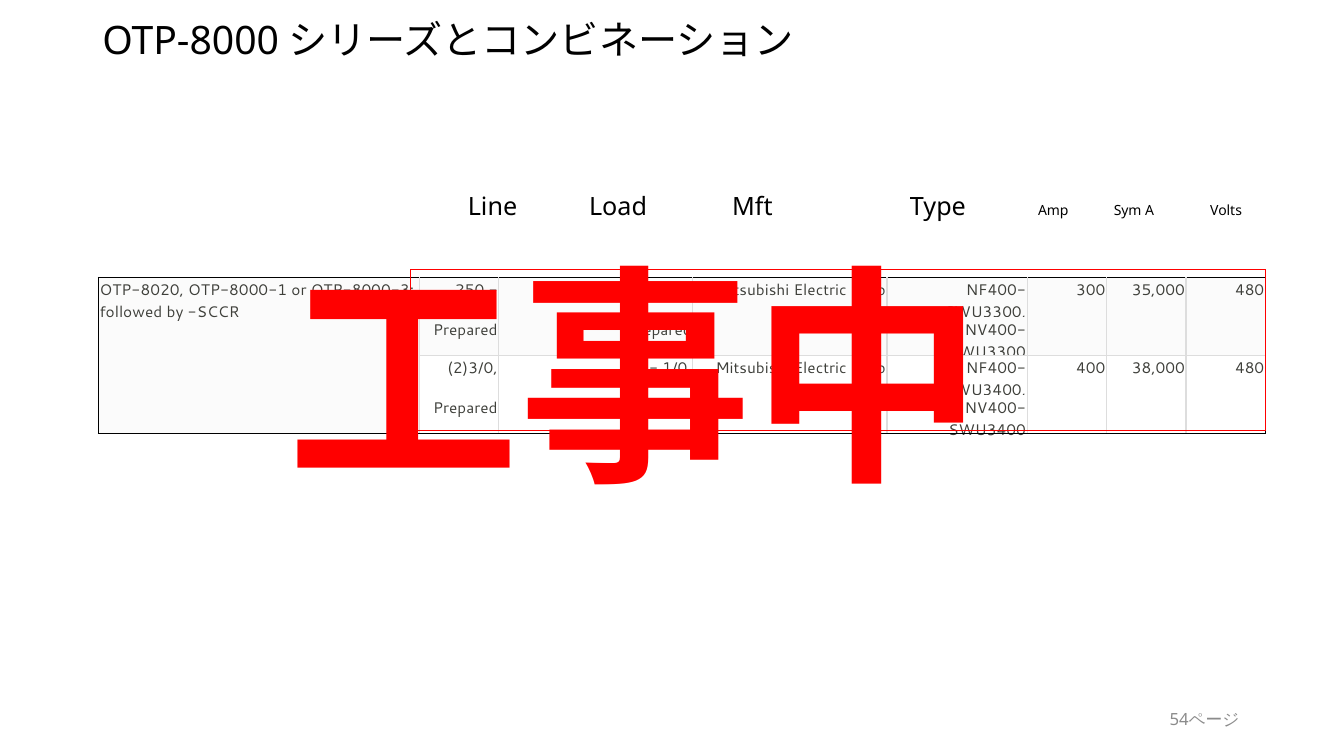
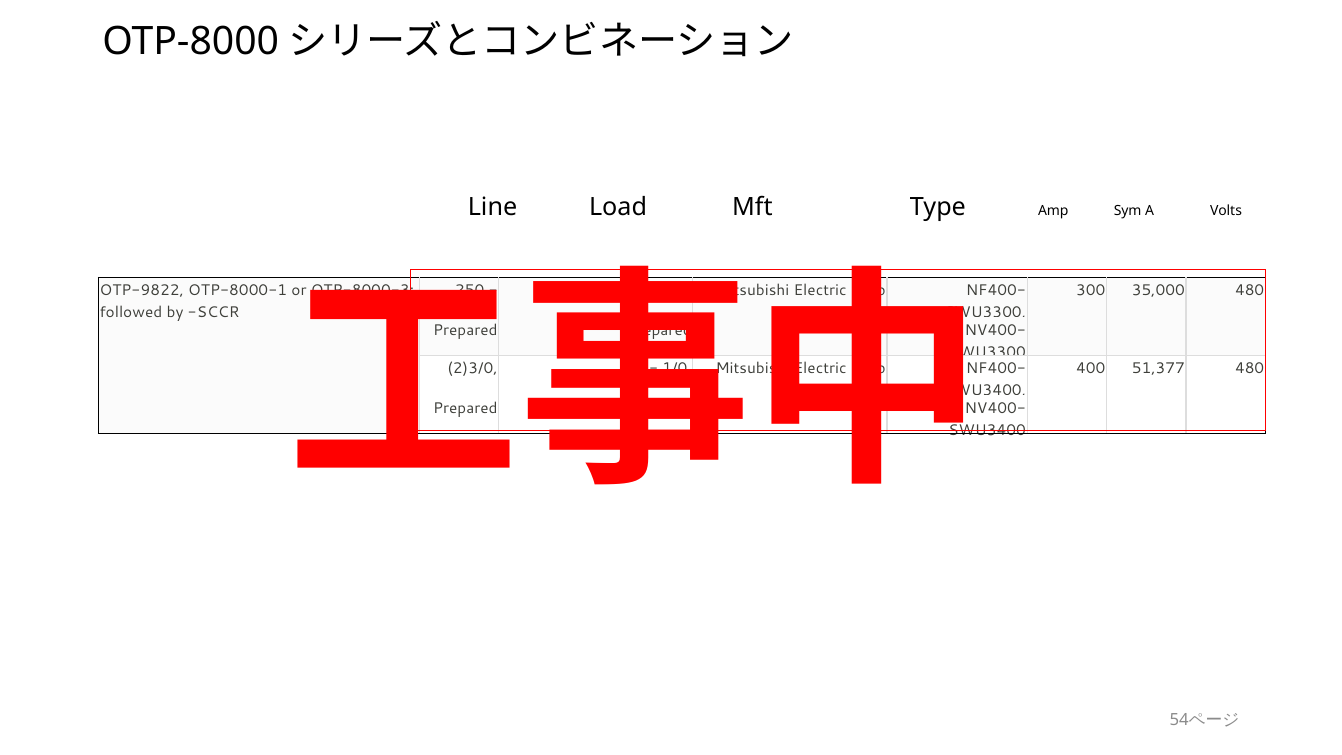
OTP-8020: OTP-8020 -> OTP-9822 (142, 290)
38,000: 38,000 -> 51,377 (1158, 368)
